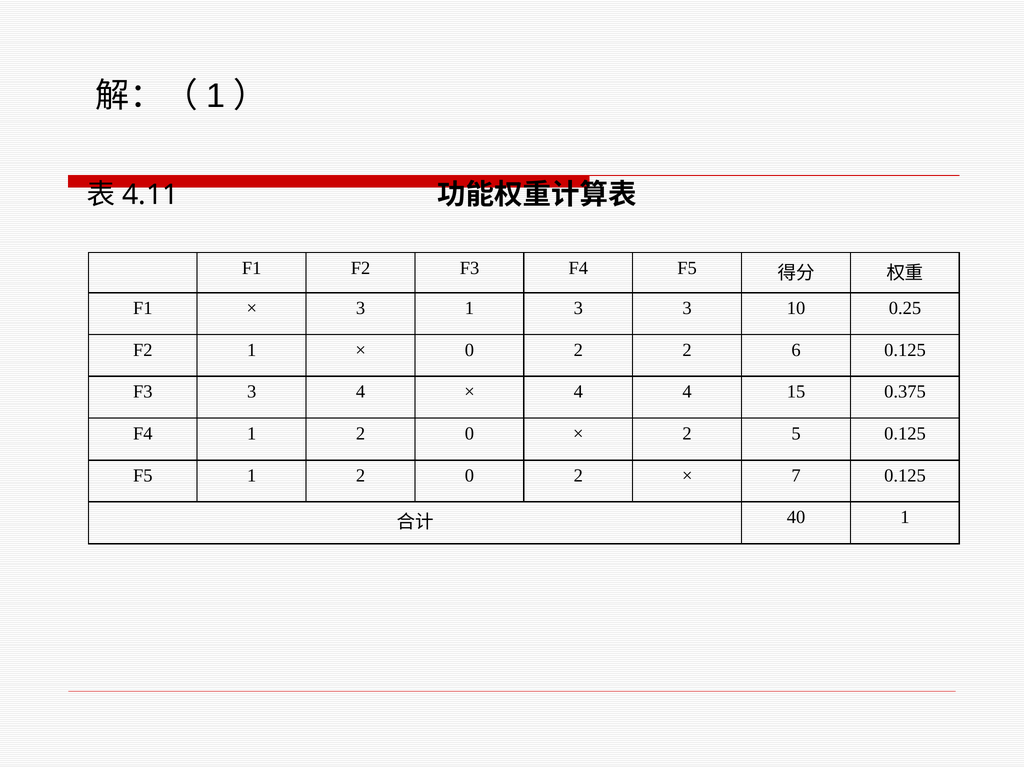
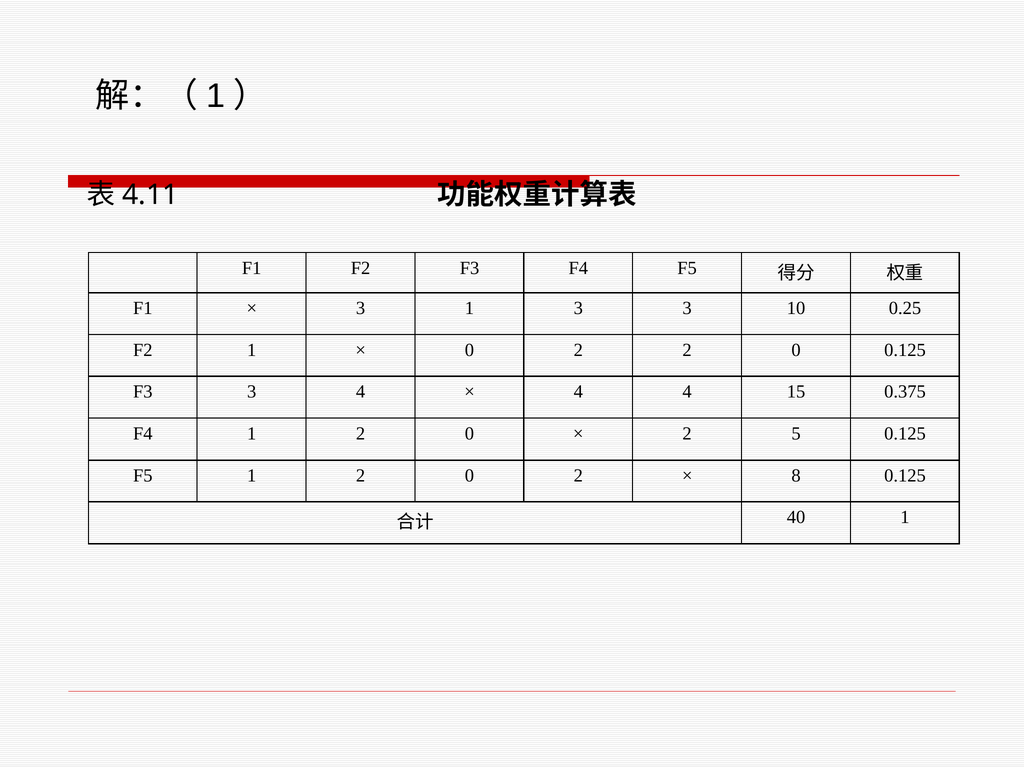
2 2 6: 6 -> 0 (796, 350)
7: 7 -> 8 (796, 476)
